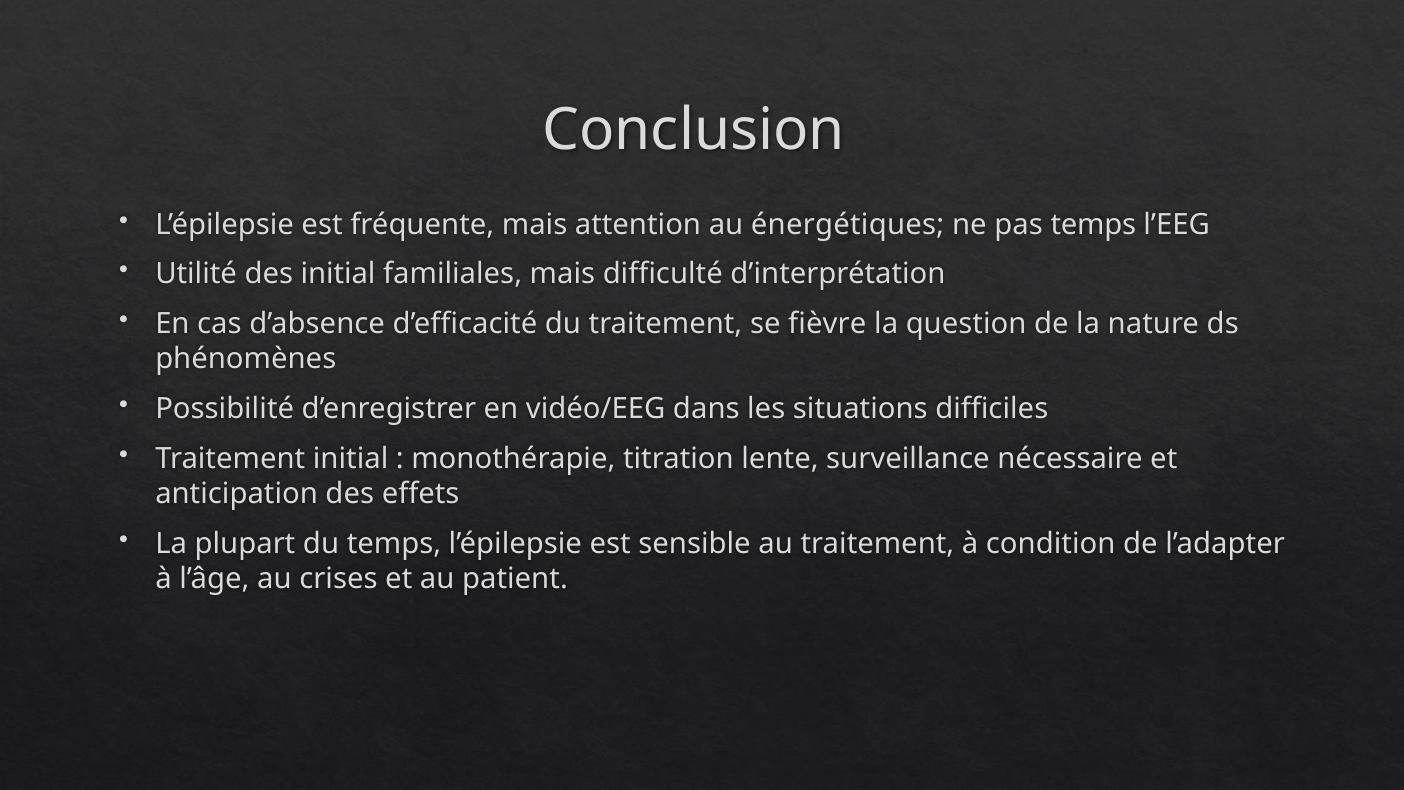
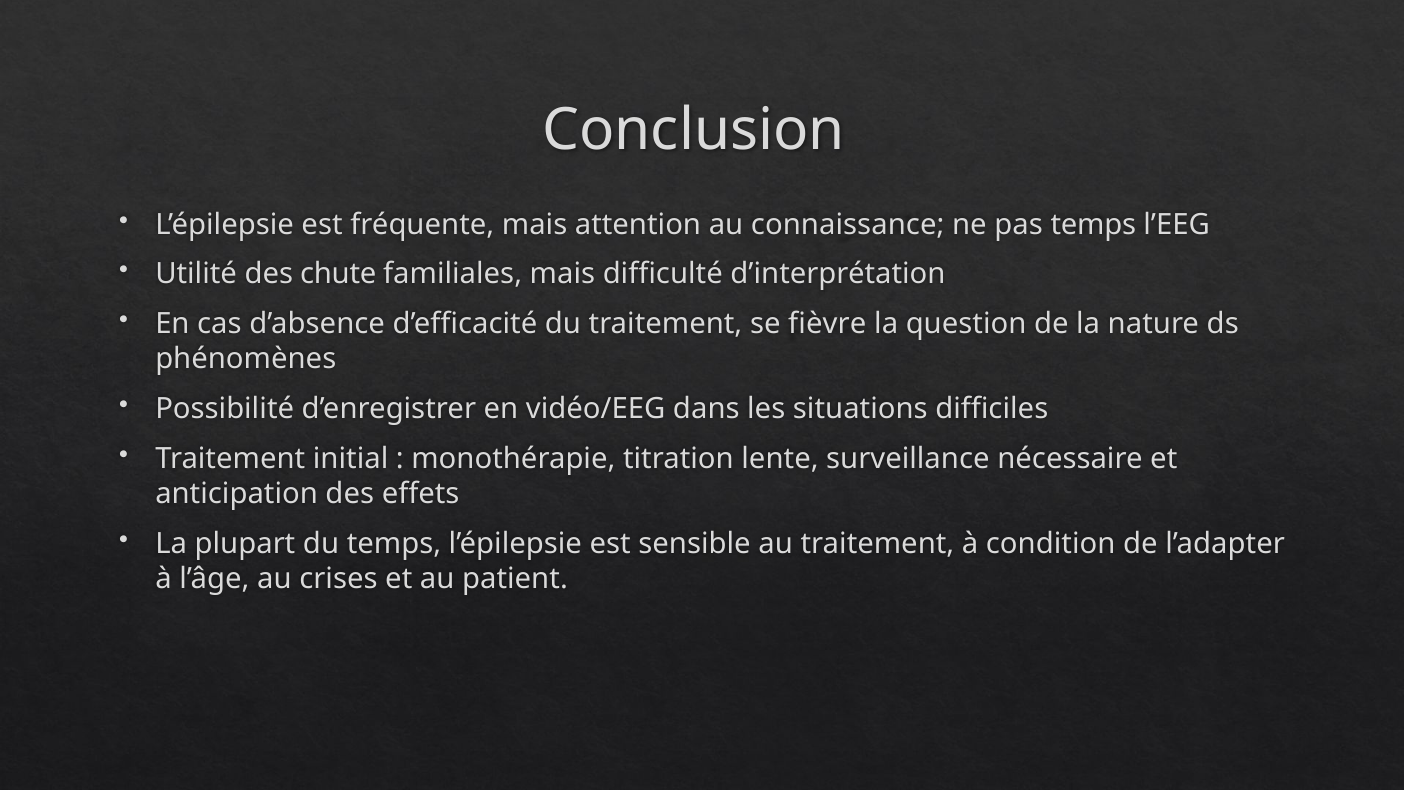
énergétiques: énergétiques -> connaissance (848, 224)
des initial: initial -> chute (338, 274)
